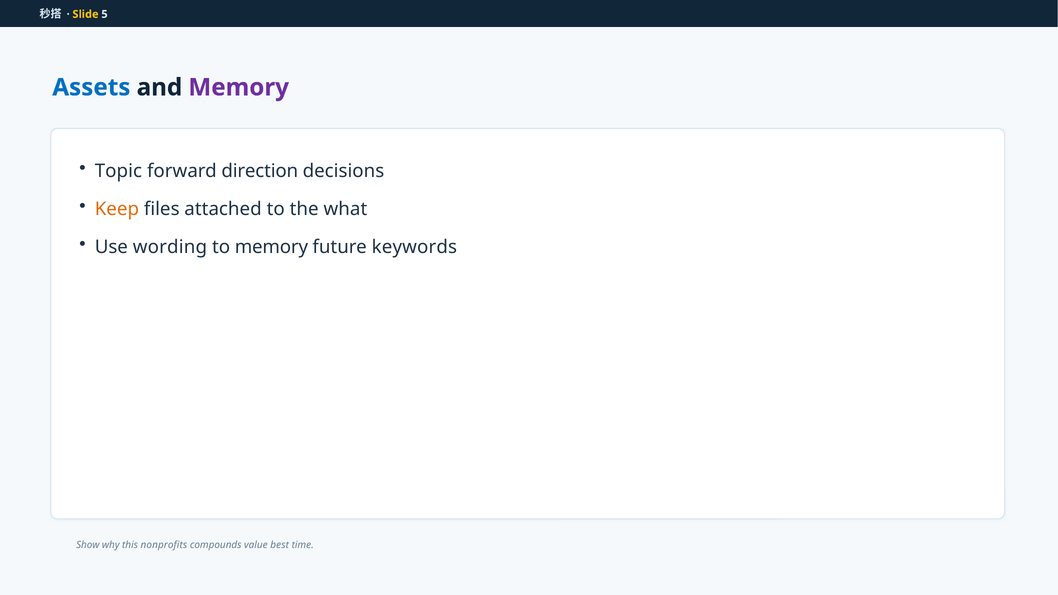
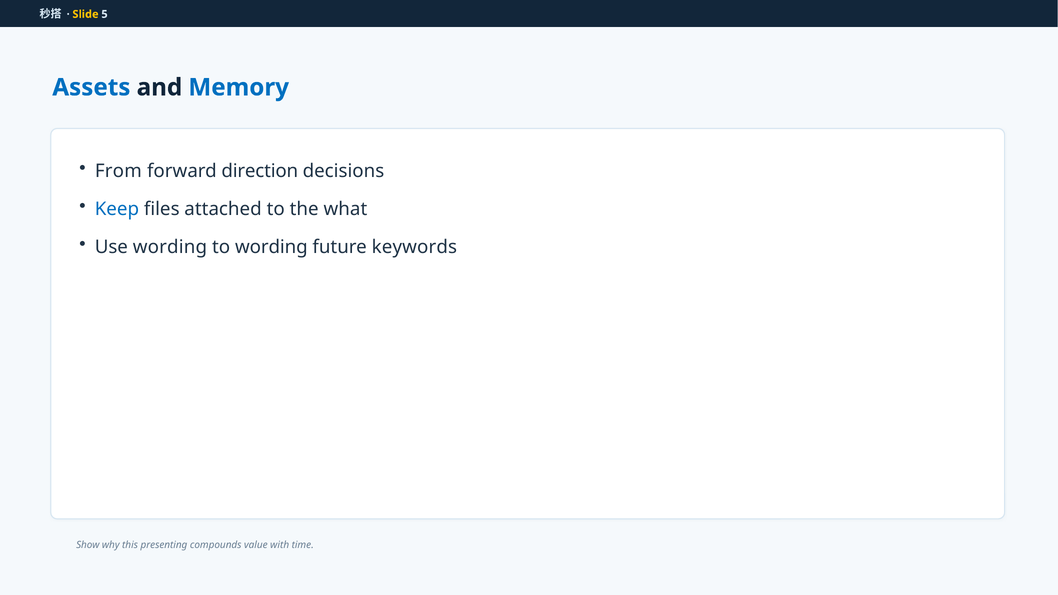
Memory colour: purple -> blue (239, 87)
Topic: Topic -> From (118, 171)
Keep colour: orange -> blue (117, 209)
to memory: memory -> wording (271, 247)
nonprofits: nonprofits -> presenting (164, 545)
best: best -> with (280, 545)
